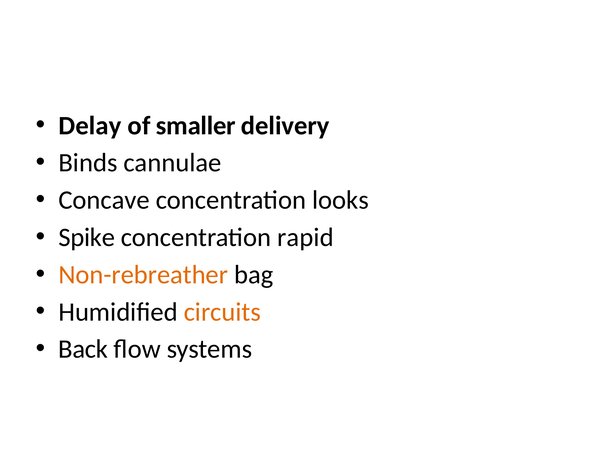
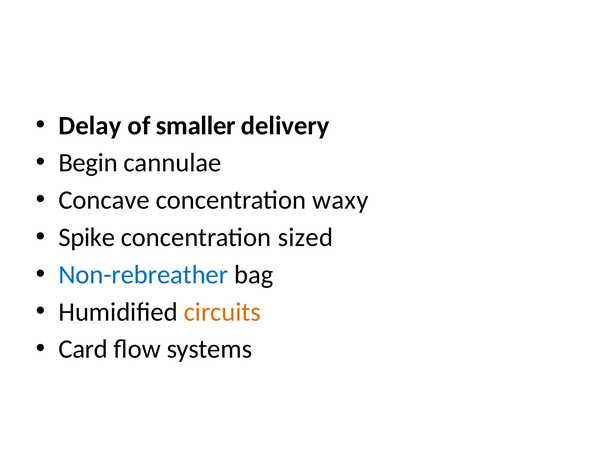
Binds: Binds -> Begin (88, 163)
looks: looks -> waxy (340, 200)
rapid: rapid -> sized (305, 238)
Non-rebreather colour: orange -> blue (143, 275)
Back: Back -> Card (83, 349)
